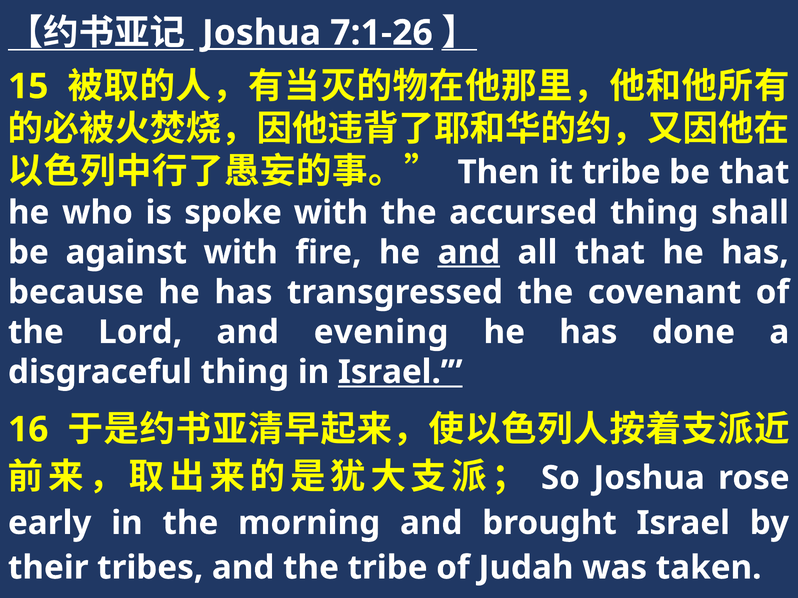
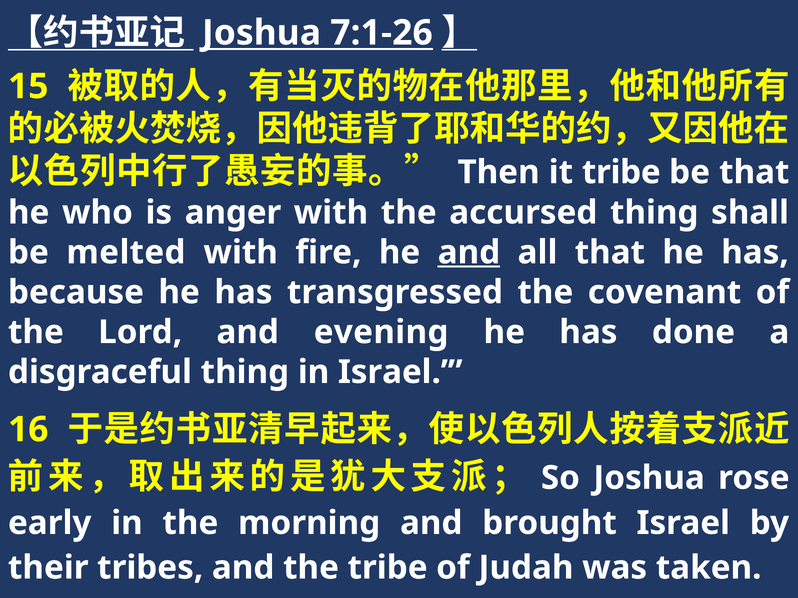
spoke: spoke -> anger (233, 213)
against: against -> melted (126, 253)
Israel underline: present -> none (400, 372)
